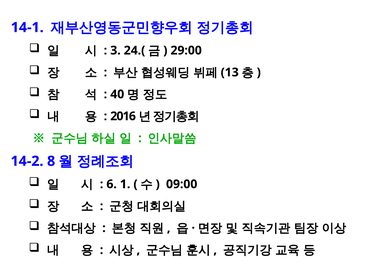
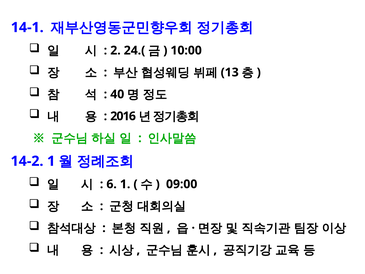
3: 3 -> 2 (115, 50)
29:00: 29:00 -> 10:00 (186, 50)
14-2 8: 8 -> 1 (51, 161)
